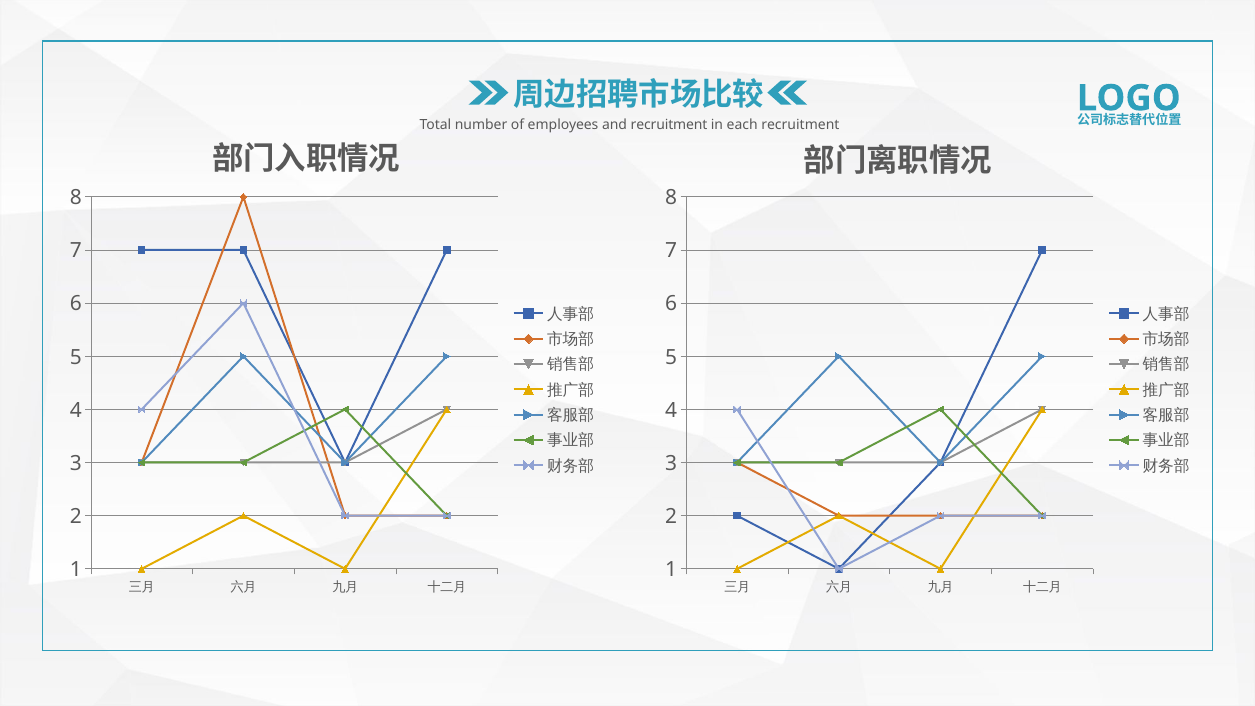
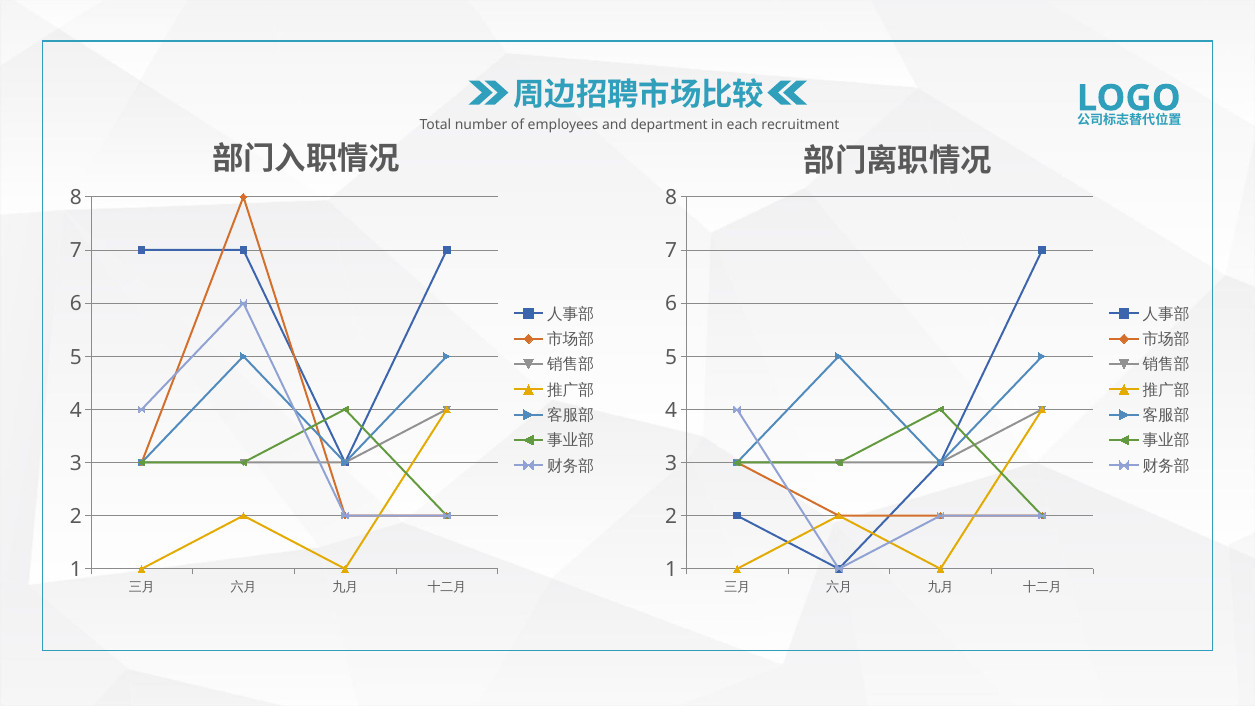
and recruitment: recruitment -> department (669, 125)
